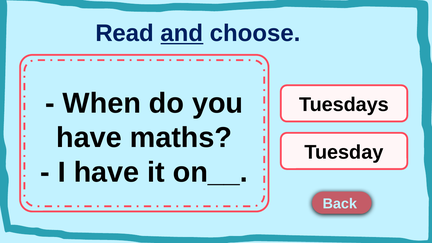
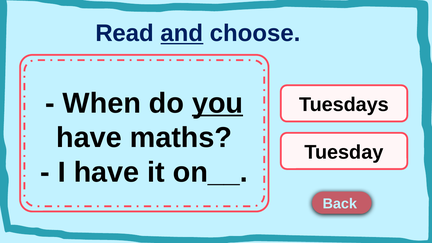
you underline: none -> present (218, 103)
